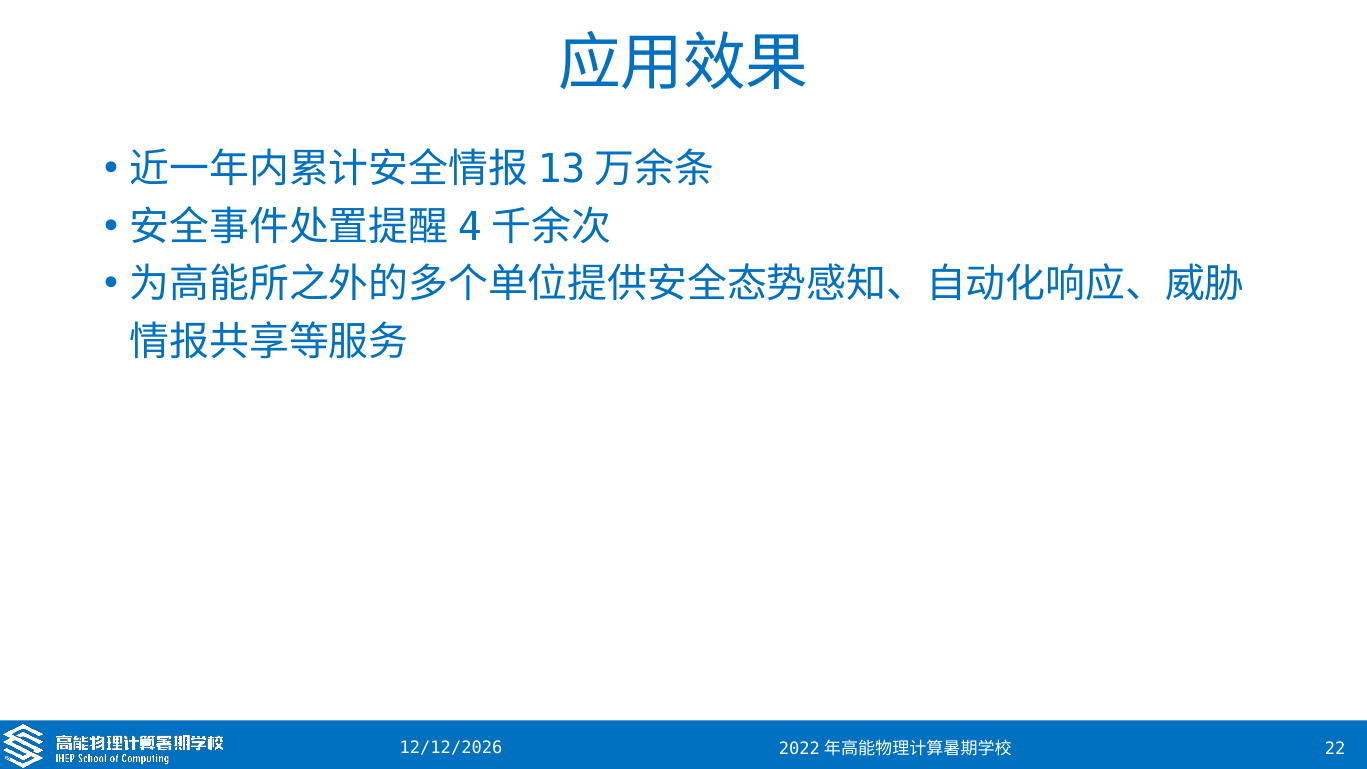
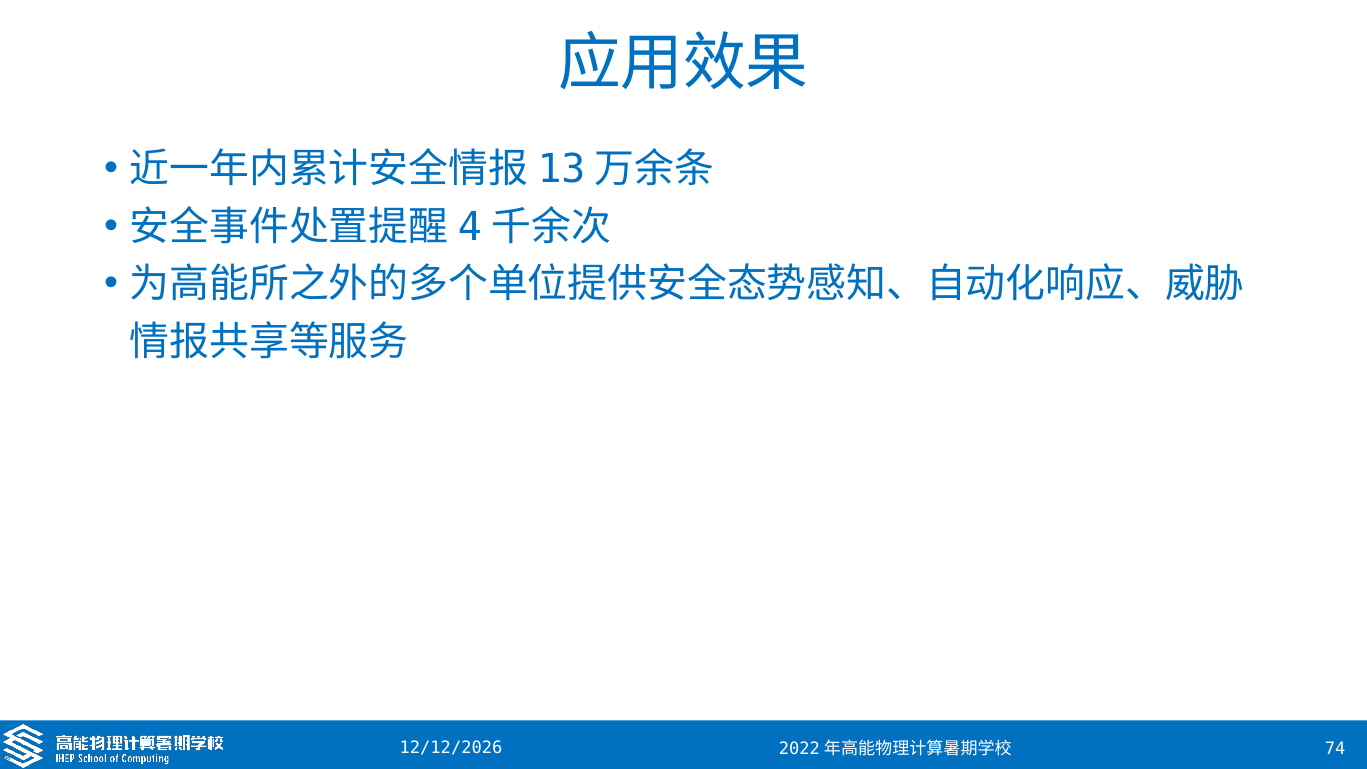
22: 22 -> 74 (1335, 748)
